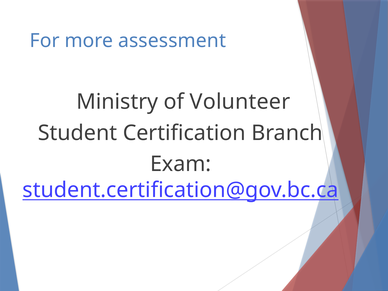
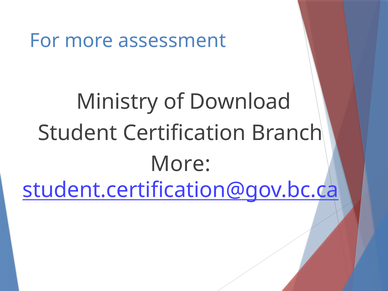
Volunteer: Volunteer -> Download (240, 102)
Exam: Exam -> More (180, 164)
